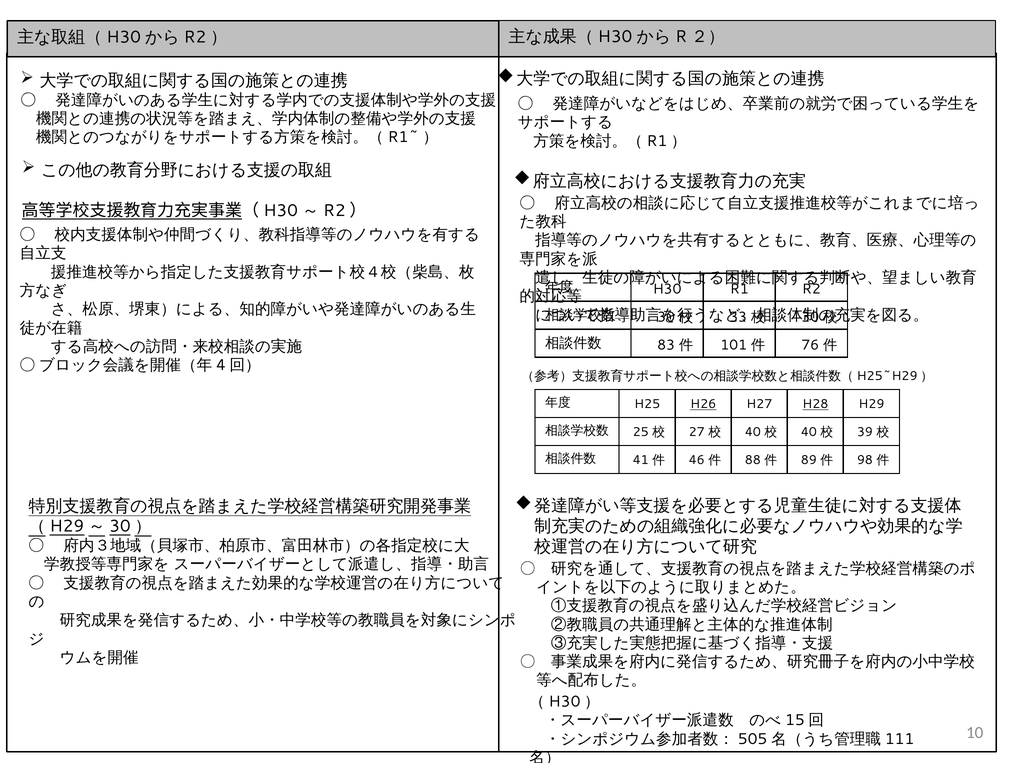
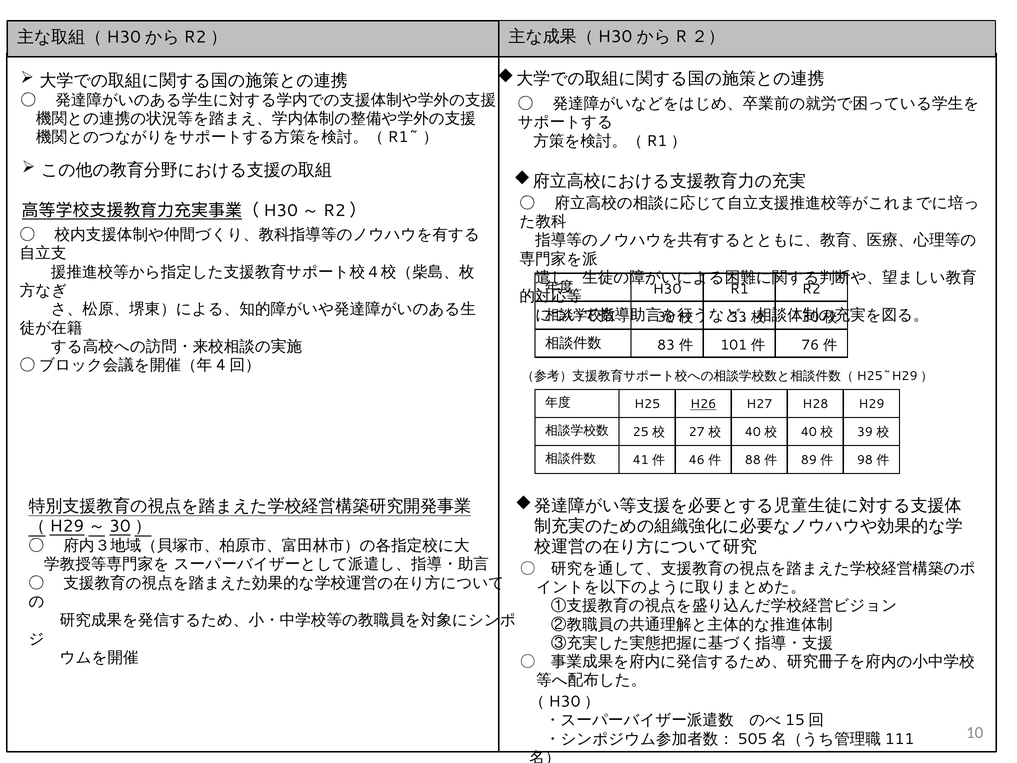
H28 underline: present -> none (815, 404)
